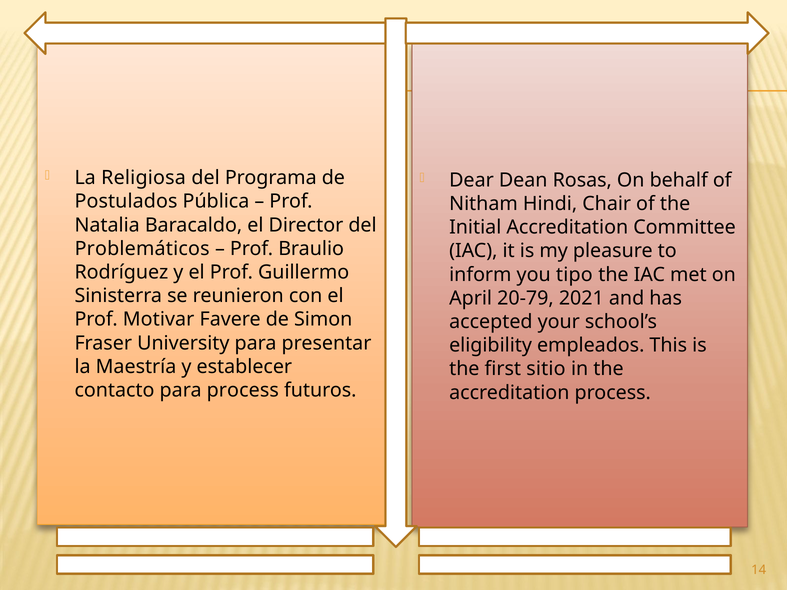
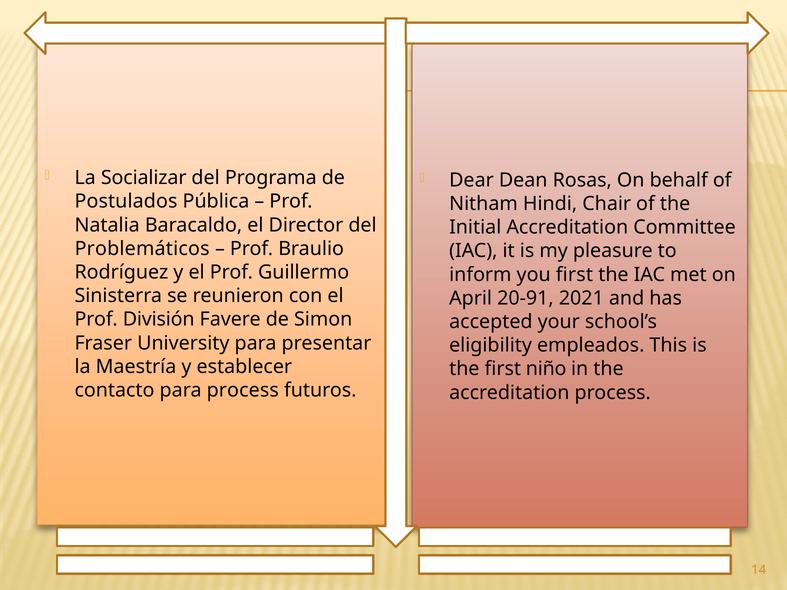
Religiosa: Religiosa -> Socializar (144, 178)
you tipo: tipo -> first (574, 275)
20-79: 20-79 -> 20-91 (525, 298)
Motivar: Motivar -> División (159, 320)
sitio: sitio -> niño (546, 369)
